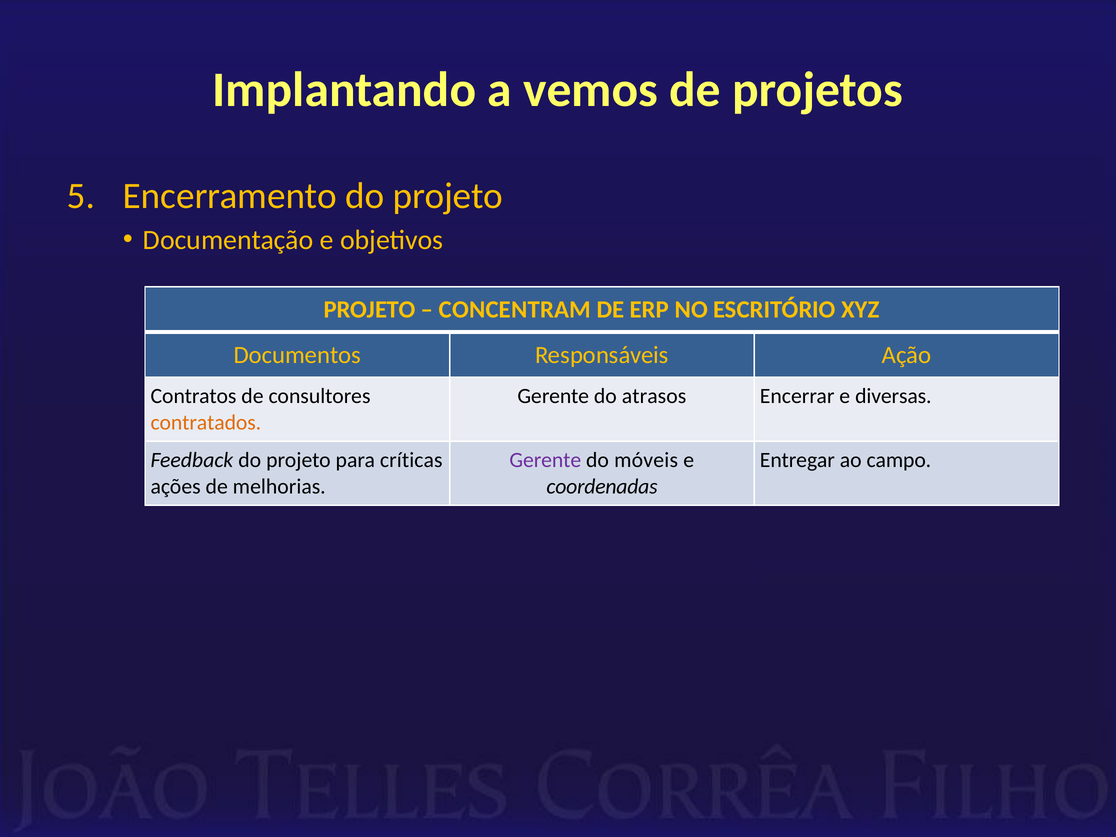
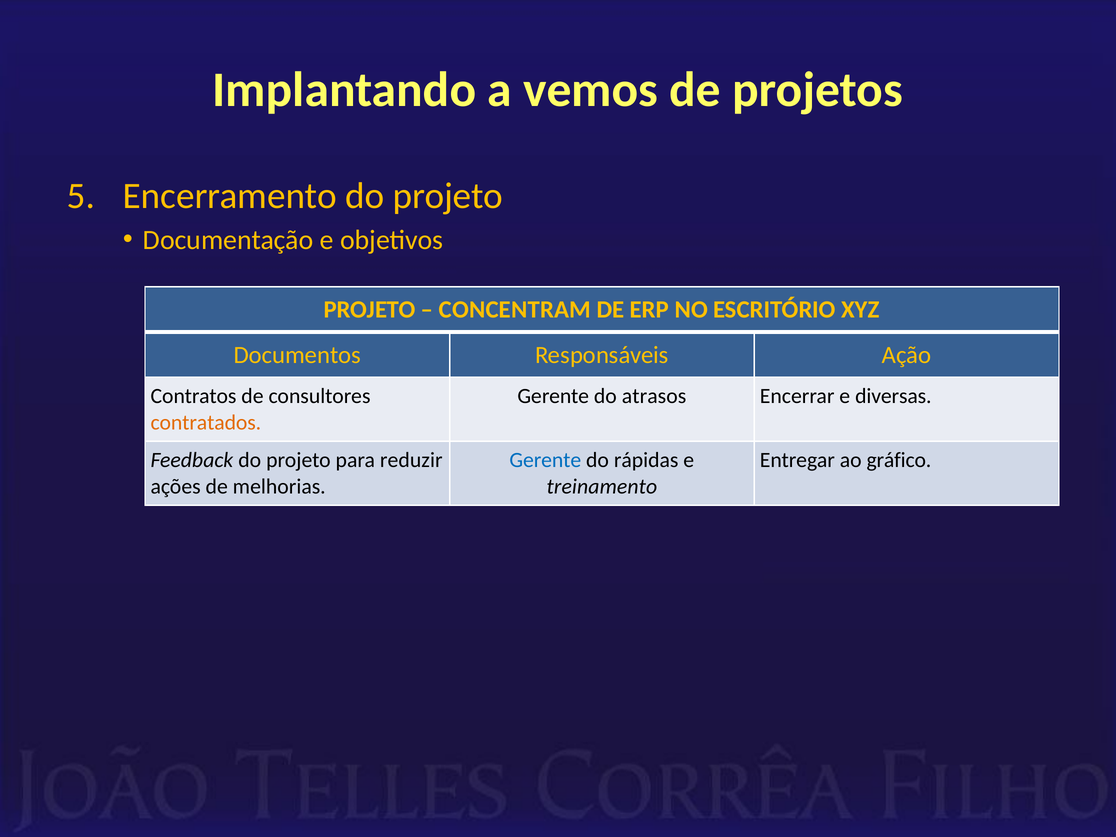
críticas: críticas -> reduzir (411, 460)
Gerente colour: purple -> blue (545, 460)
móveis: móveis -> rápidas (646, 460)
campo: campo -> gráfico (899, 460)
coordenadas: coordenadas -> treinamento (602, 487)
